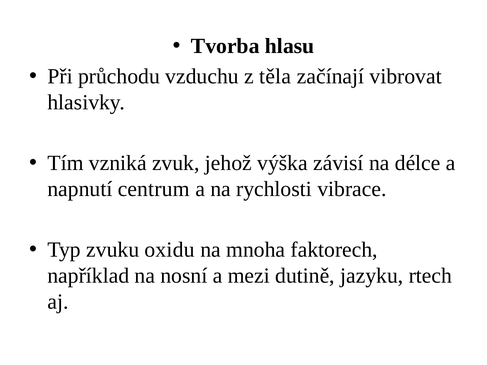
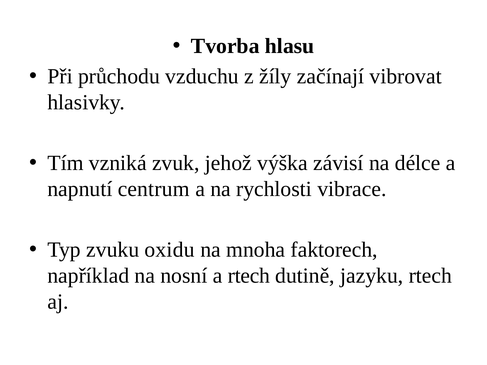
těla: těla -> žíly (275, 77)
a mezi: mezi -> rtech (249, 276)
